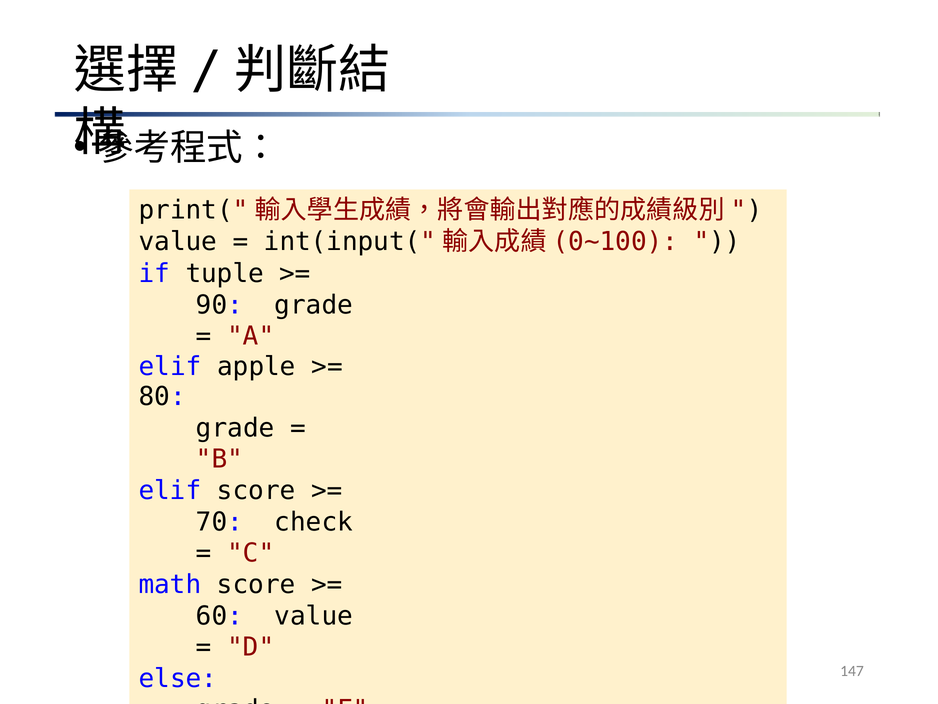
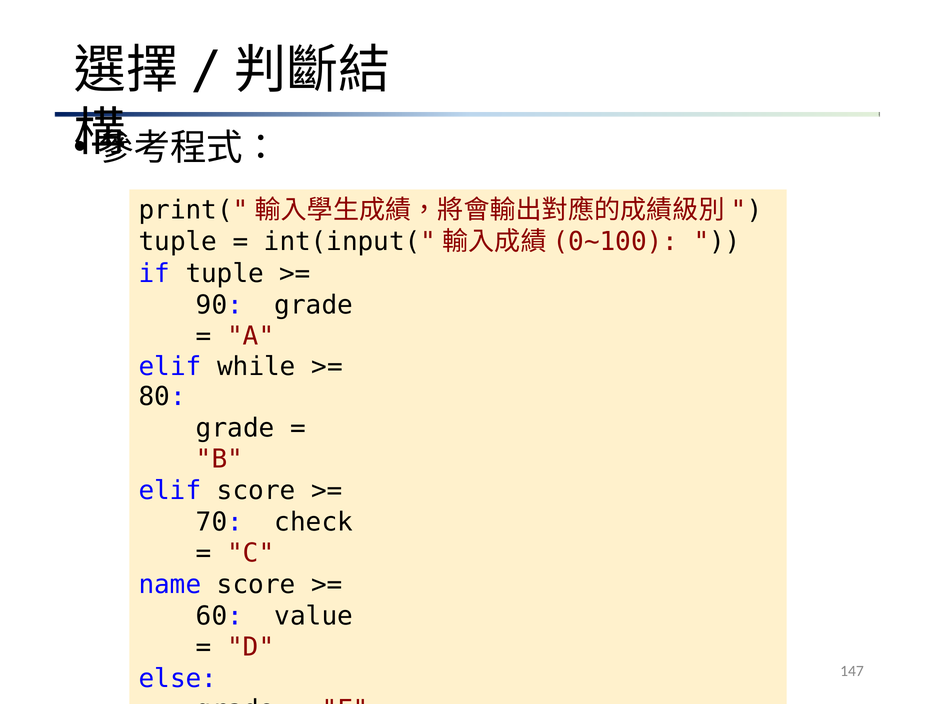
value: value -> tuple (178, 241)
apple: apple -> while (256, 366)
math: math -> name (170, 584)
